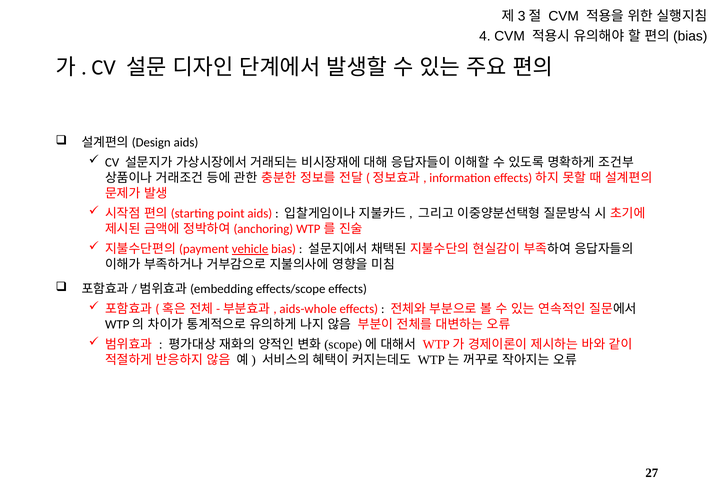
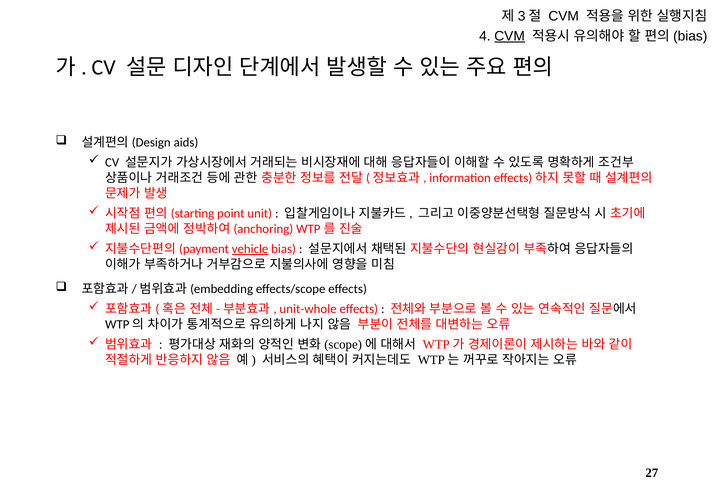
CVM underline: none -> present (510, 36)
point aids: aids -> unit (260, 213)
aids-whole: aids-whole -> unit-whole (308, 309)
